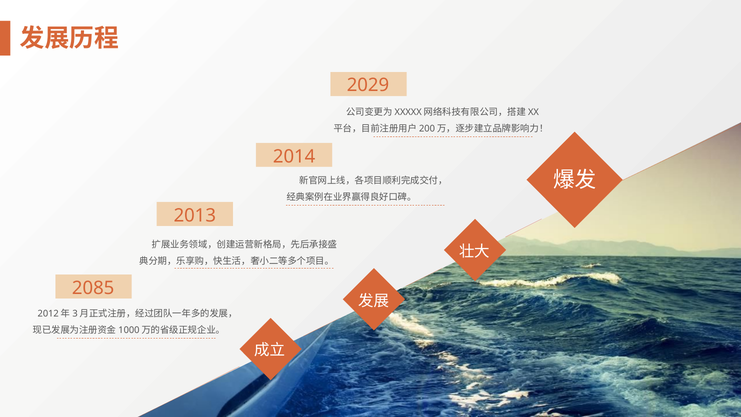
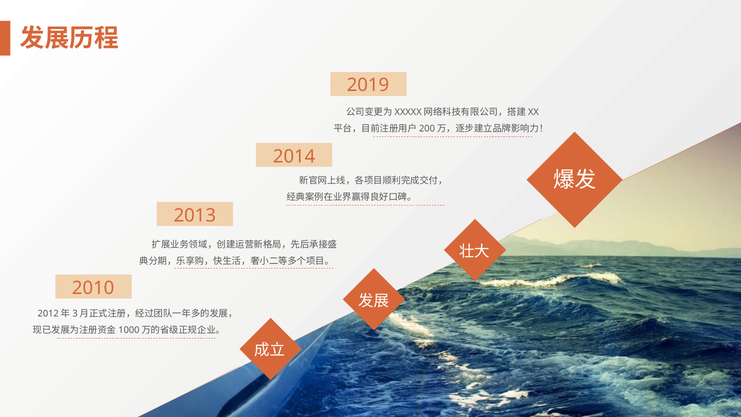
2029: 2029 -> 2019 (368, 85)
2085: 2085 -> 2010 (93, 288)
